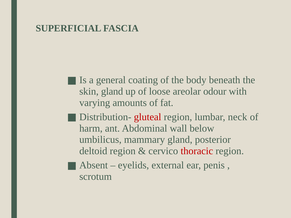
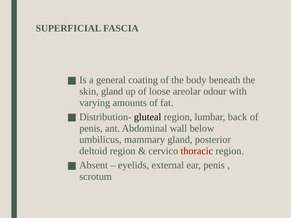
gluteal colour: red -> black (148, 117)
neck: neck -> back (238, 117)
harm: harm -> penis (91, 128)
